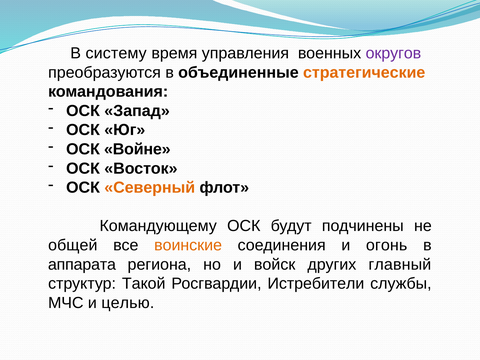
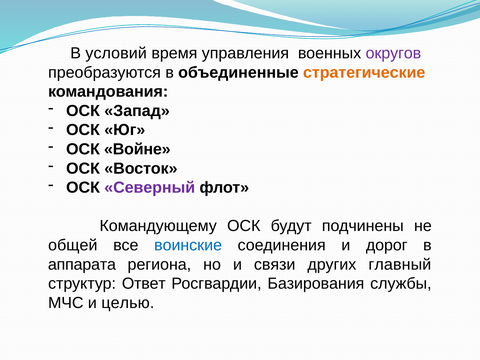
систему: систему -> условий (116, 53)
Северный colour: orange -> purple (150, 188)
воинские colour: orange -> blue (188, 245)
огонь: огонь -> дорог (387, 245)
войск: войск -> связи (275, 264)
Такой: Такой -> Ответ (144, 284)
Истребители: Истребители -> Базирования (316, 284)
